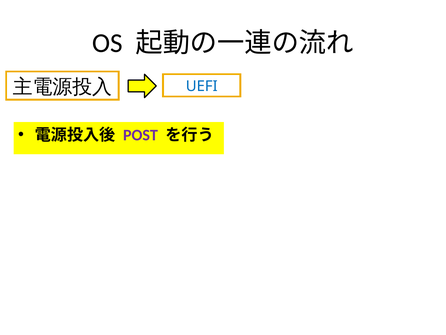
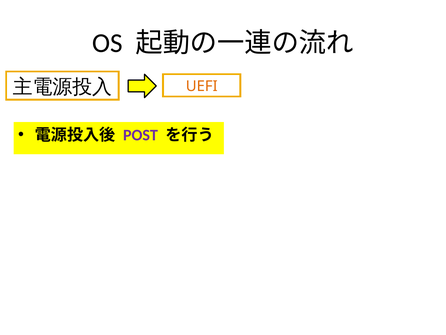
UEFI colour: blue -> orange (202, 86)
